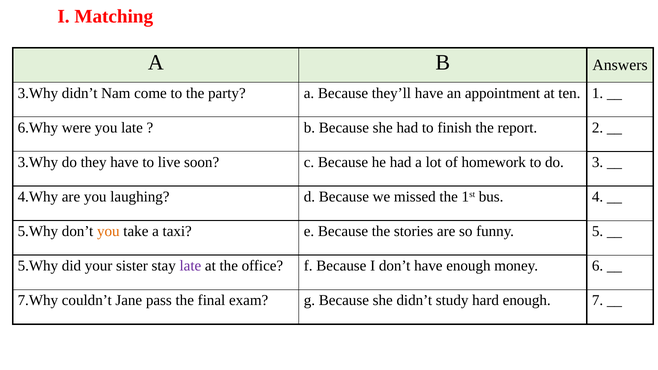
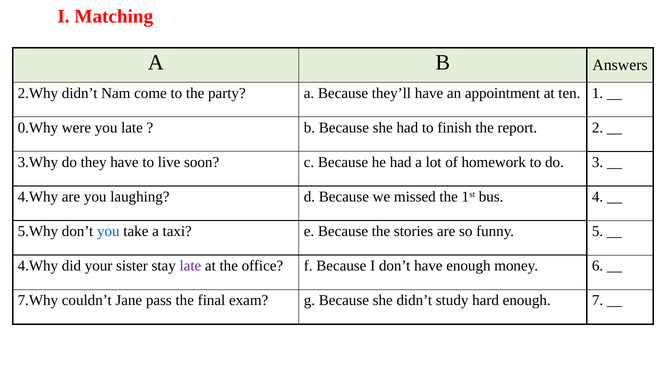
3.Why: 3.Why -> 2.Why (38, 93)
6.Why: 6.Why -> 0.Why (38, 128)
you colour: orange -> blue (108, 231)
5.Why: 5.Why -> 4.Why (38, 266)
